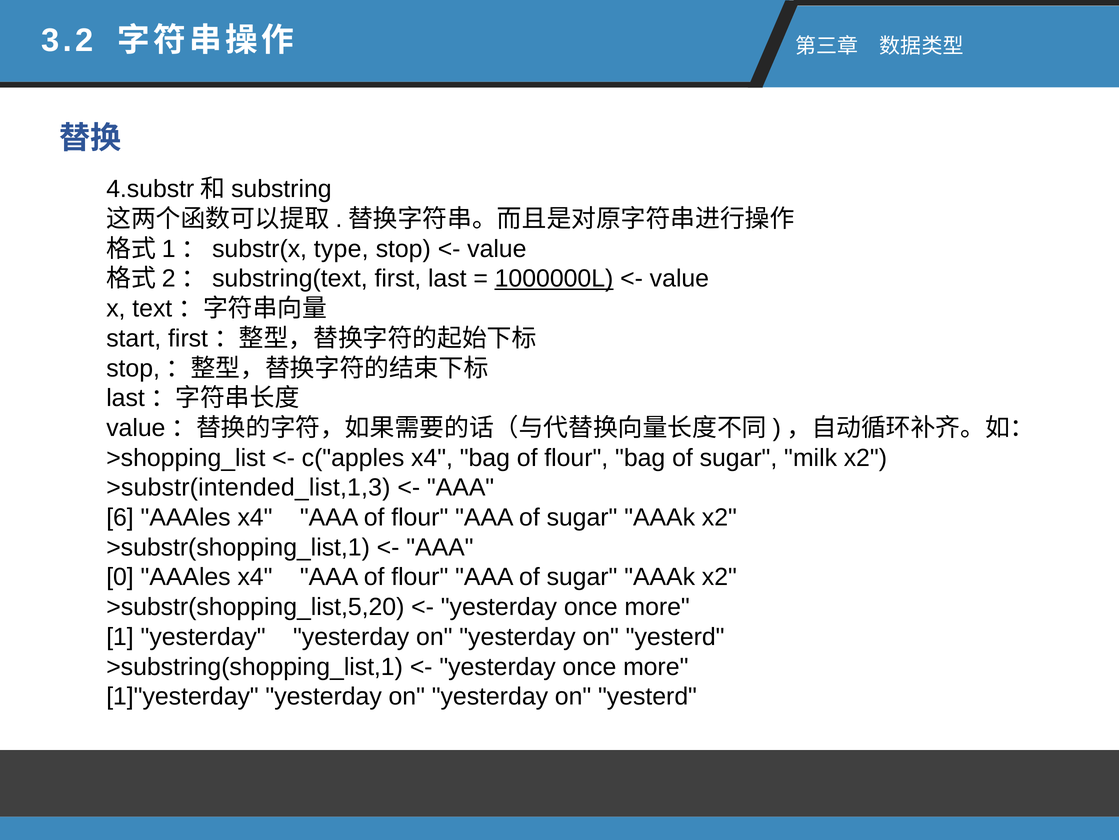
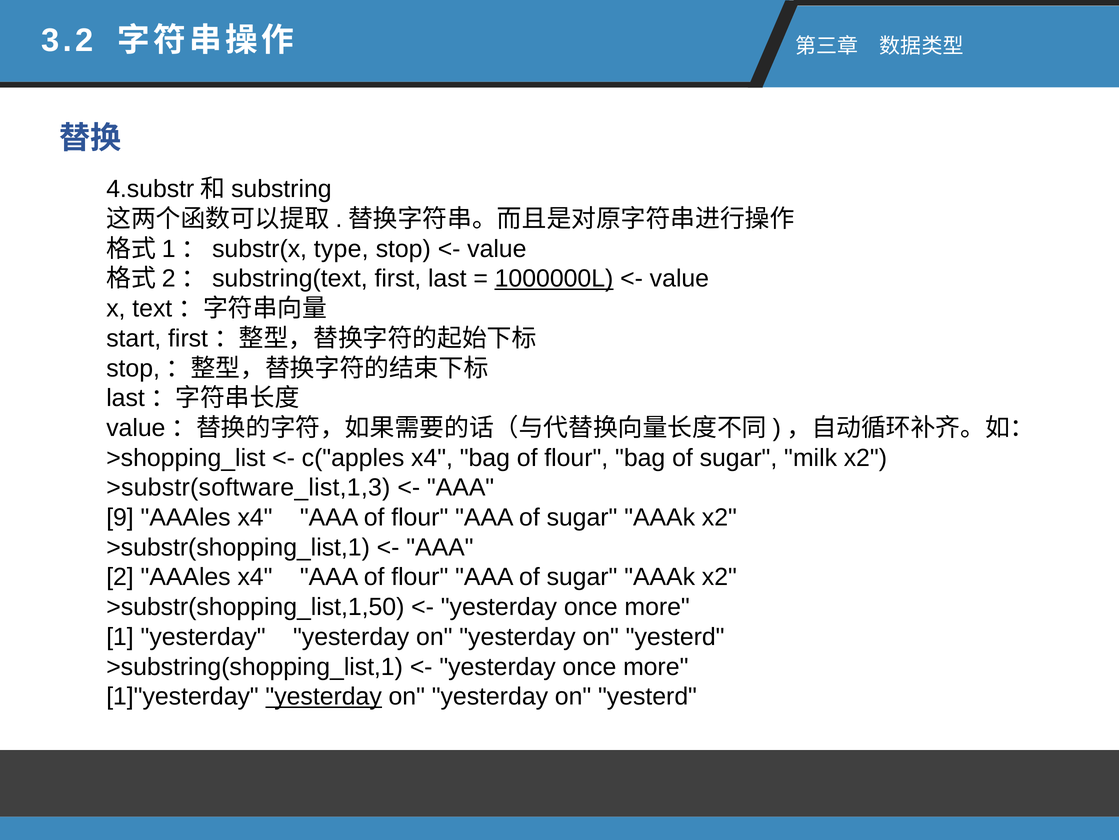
>substr(intended_list,1,3: >substr(intended_list,1,3 -> >substr(software_list,1,3 (248, 487)
6: 6 -> 9 (120, 517)
0: 0 -> 2 (120, 577)
>substr(shopping_list,5,20: >substr(shopping_list,5,20 -> >substr(shopping_list,1,50 (255, 607)
yesterday underline: none -> present (324, 696)
